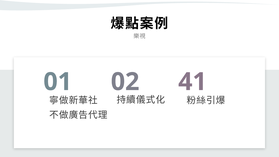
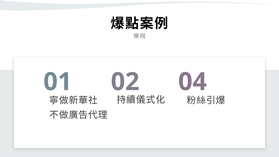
41: 41 -> 04 (193, 82)
